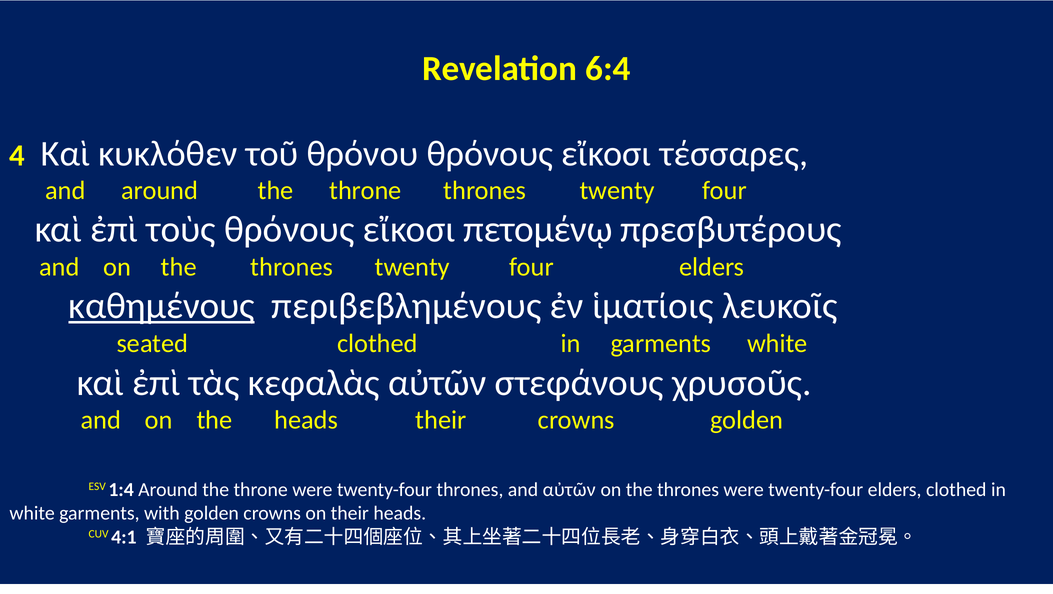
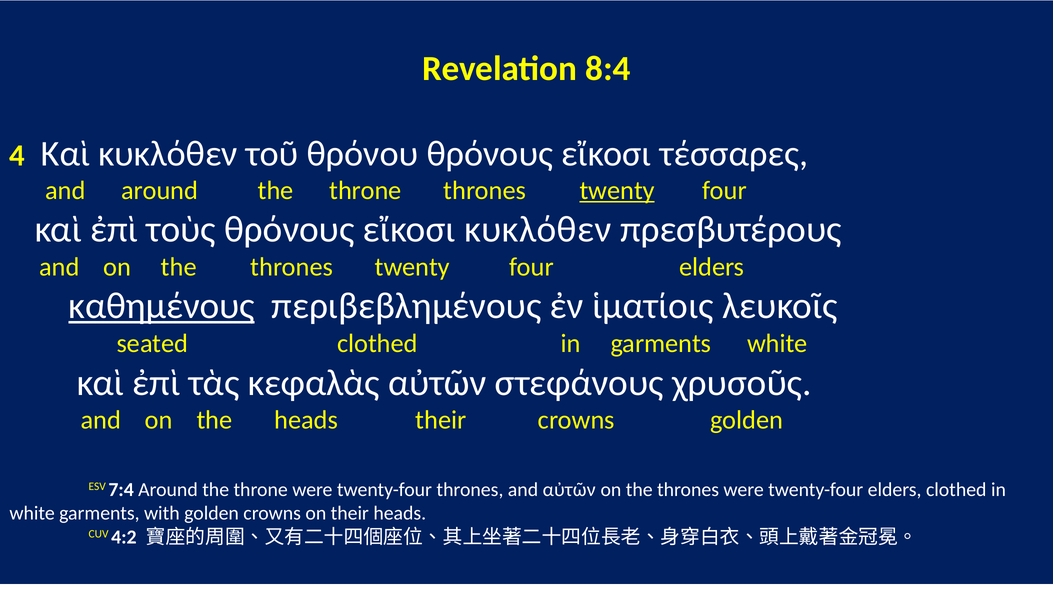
6:4: 6:4 -> 8:4 (608, 68)
twenty underline: none -> present (617, 190)
εἴκοσι πετομένῳ: πετομένῳ -> κυκλόθεν (538, 229)
1:4: 1:4 -> 7:4 (121, 489)
4:1: 4:1 -> 4:2 (124, 537)
